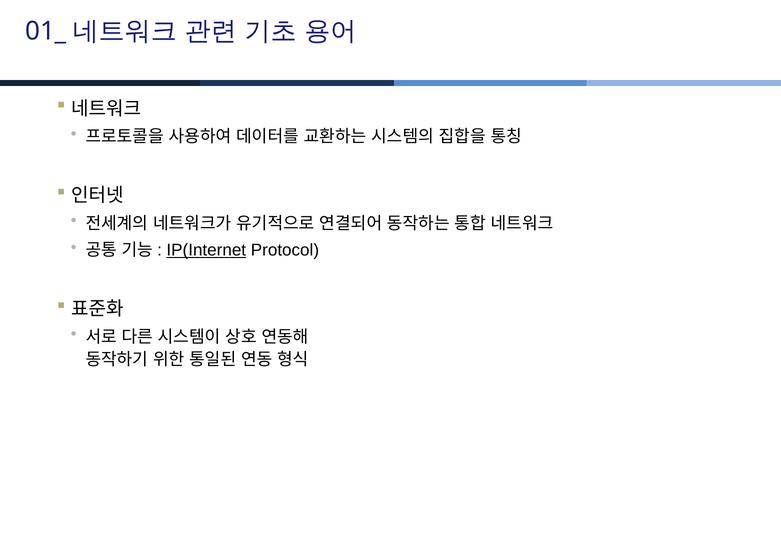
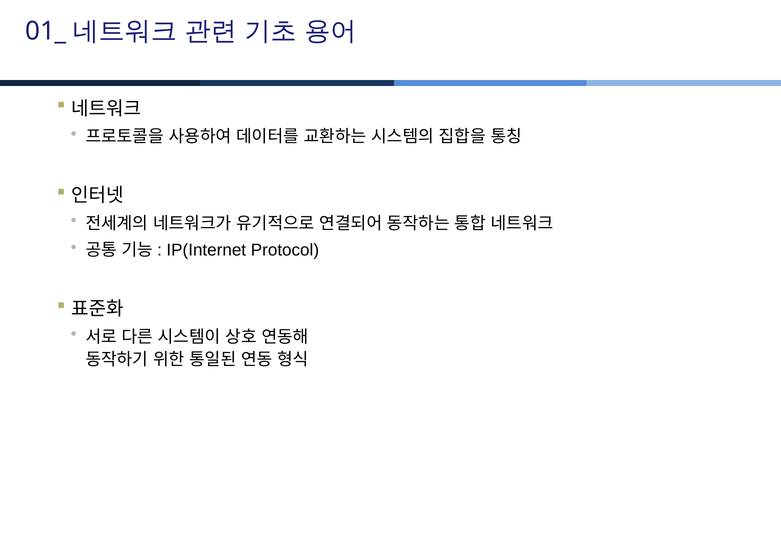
IP(Internet underline: present -> none (206, 250)
